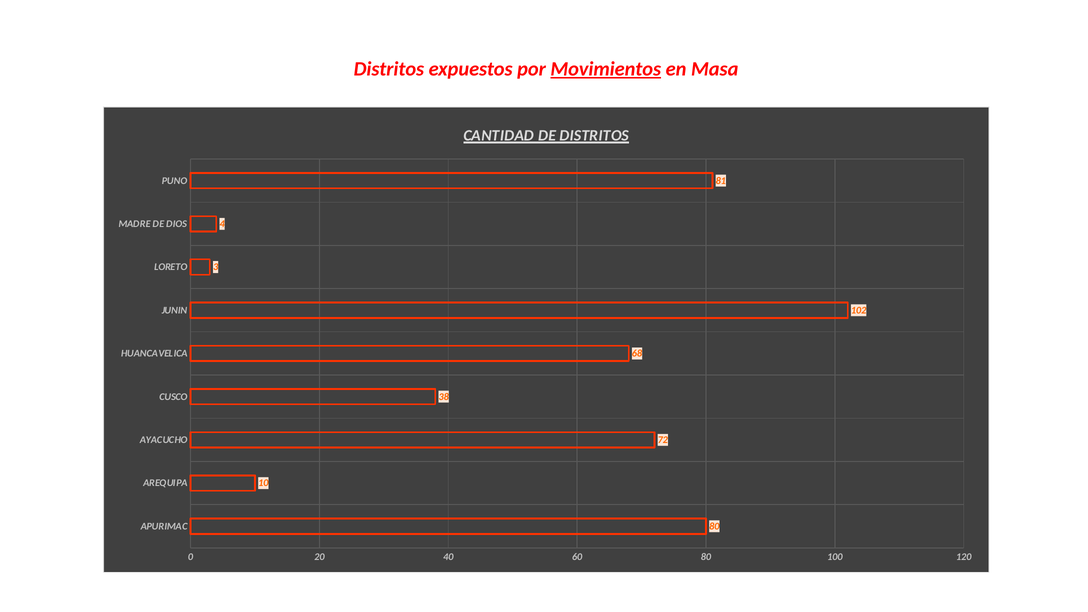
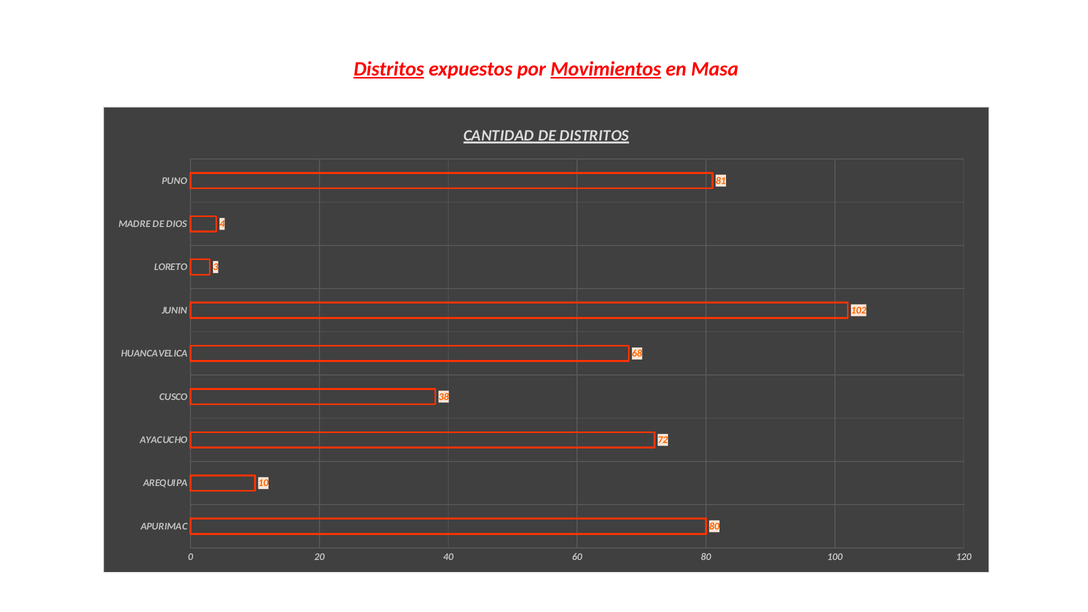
Distritos underline: none -> present (389, 69)
